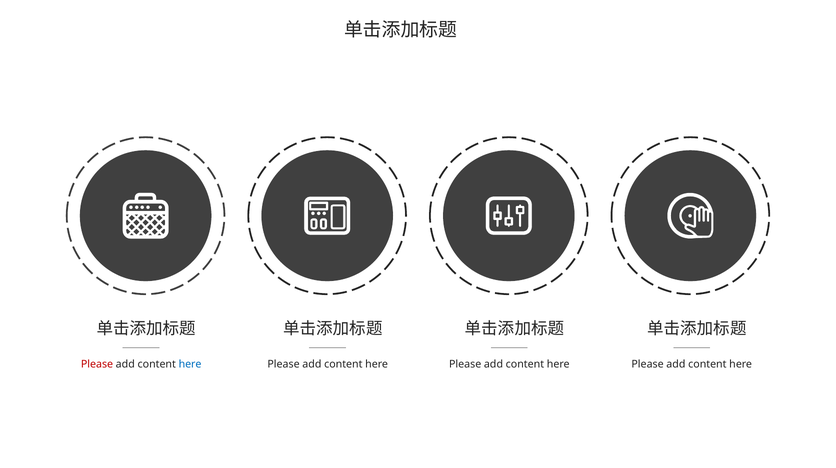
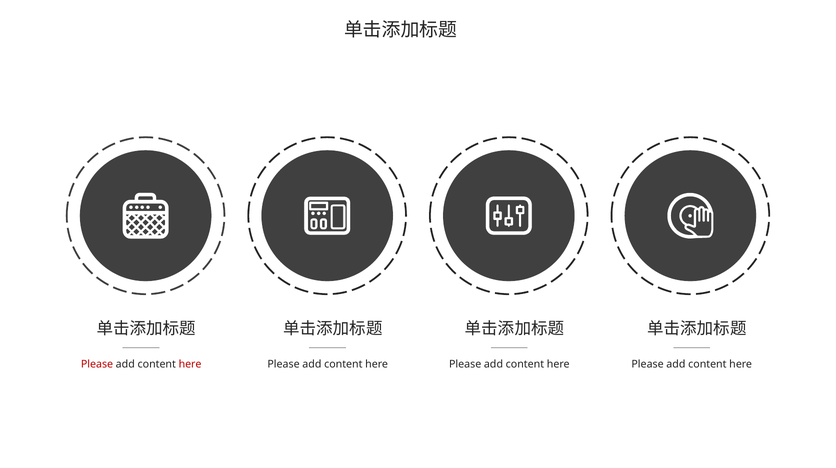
here colour: blue -> red (190, 365)
